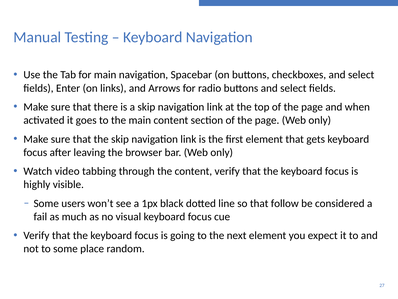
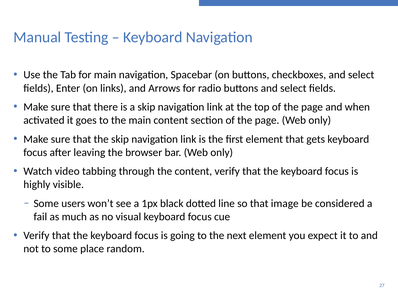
follow: follow -> image (285, 203)
